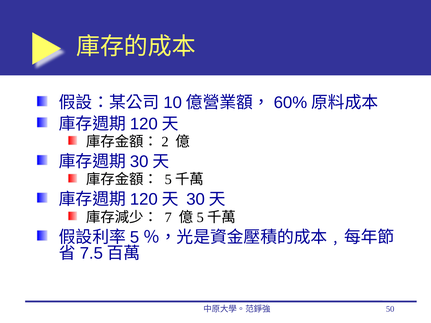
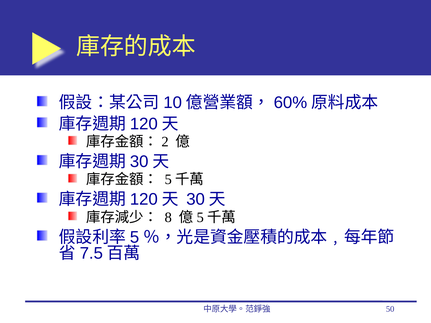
7: 7 -> 8 (168, 217)
